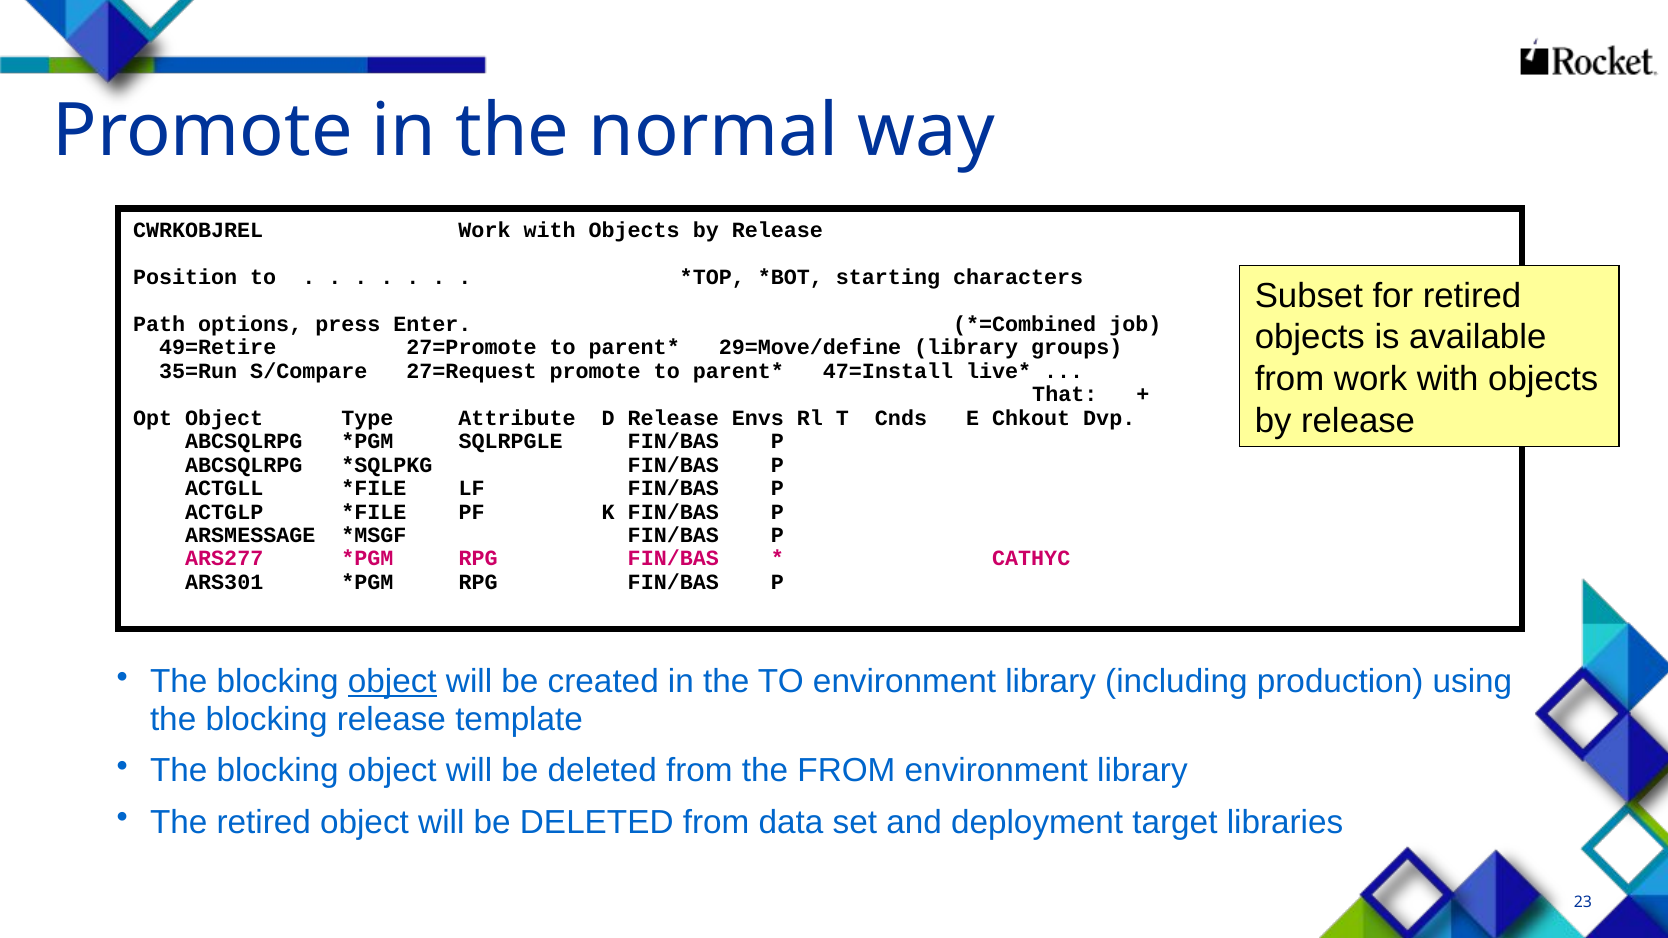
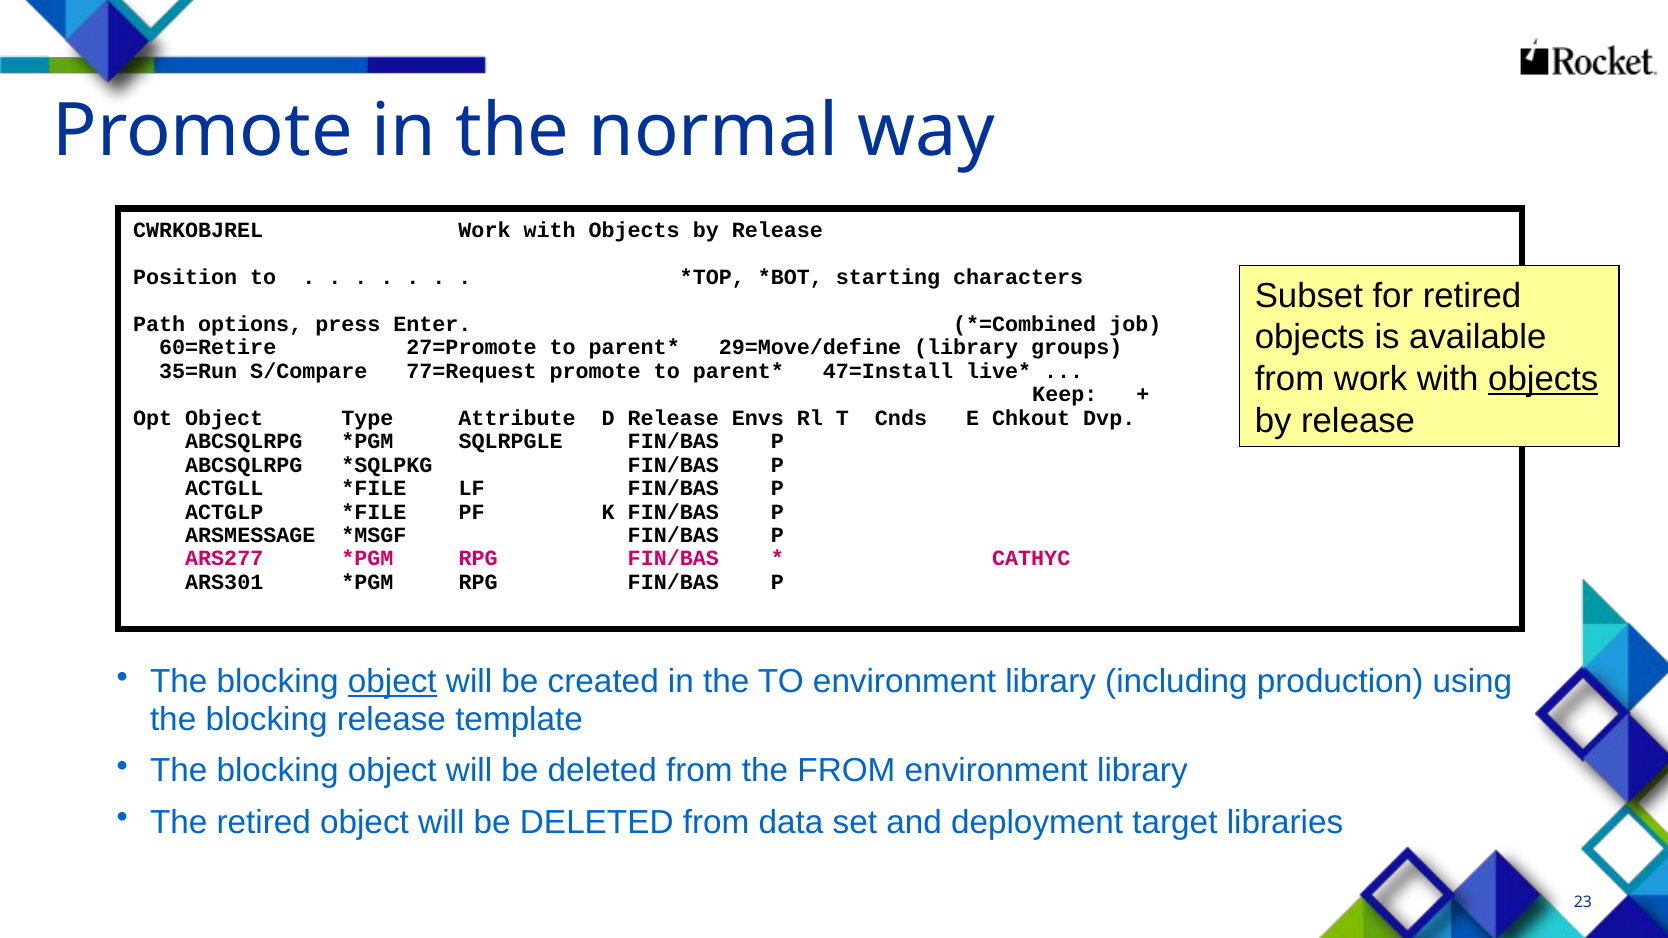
49=Retire: 49=Retire -> 60=Retire (218, 348)
27=Request: 27=Request -> 77=Request (472, 371)
objects underline: none -> present (1543, 379)
That: That -> Keep (1065, 395)
